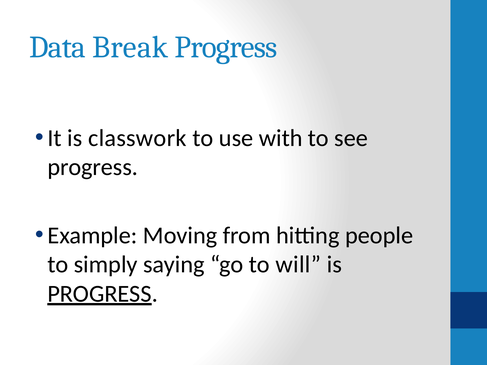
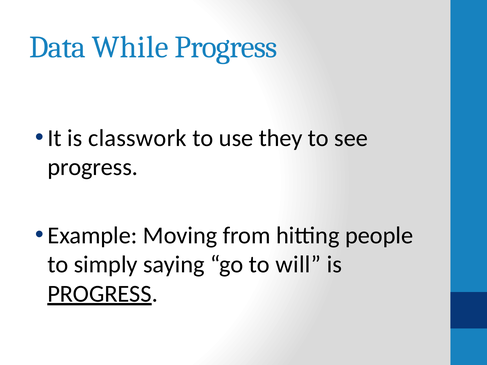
Break: Break -> While (130, 47)
with: with -> they (281, 138)
